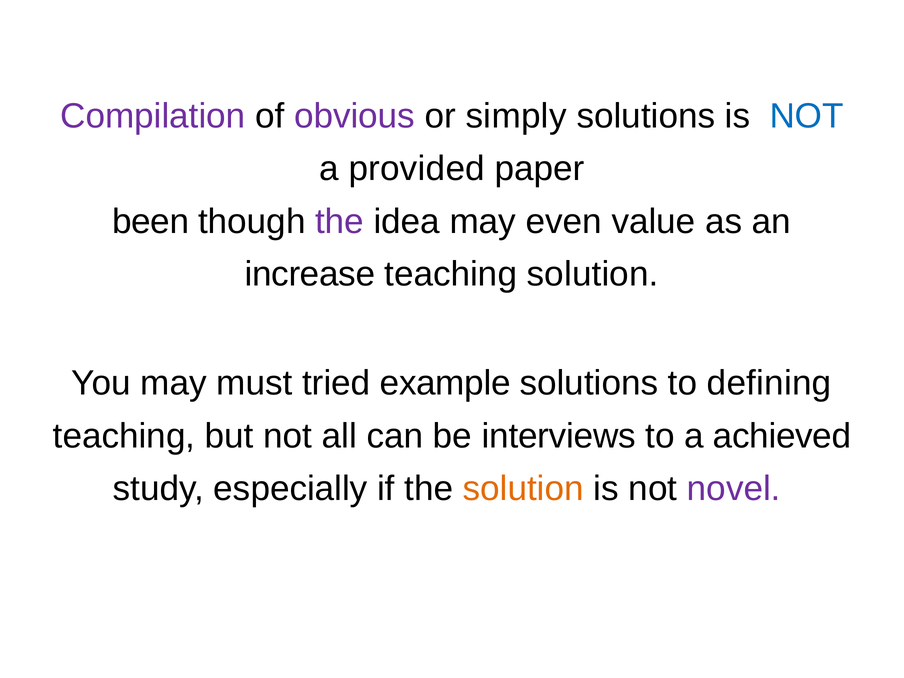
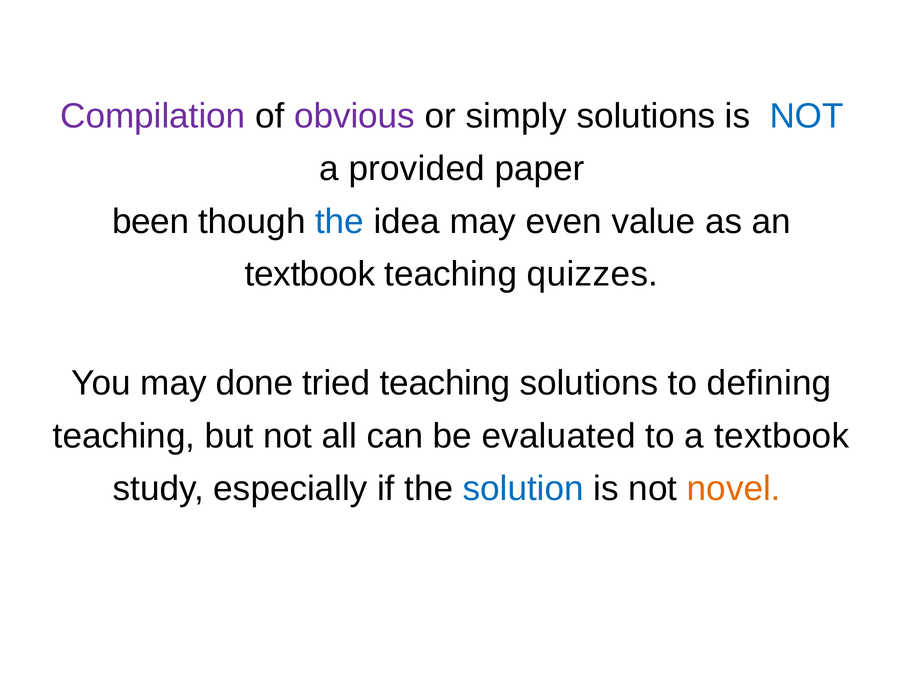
the colour: purple -> blue (340, 222)
increase: increase -> textbook (310, 274)
teaching solution: solution -> quizzes (593, 274)
must: must -> done (255, 383)
tried example: example -> teaching (445, 383)
interviews: interviews -> evaluated (559, 436)
a achieved: achieved -> textbook (782, 436)
solution colour: orange -> blue (523, 489)
novel colour: purple -> orange (734, 489)
